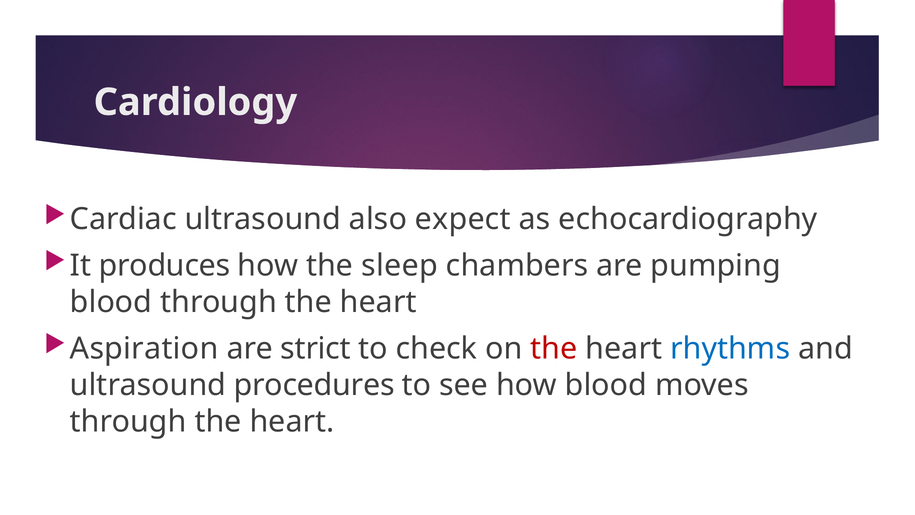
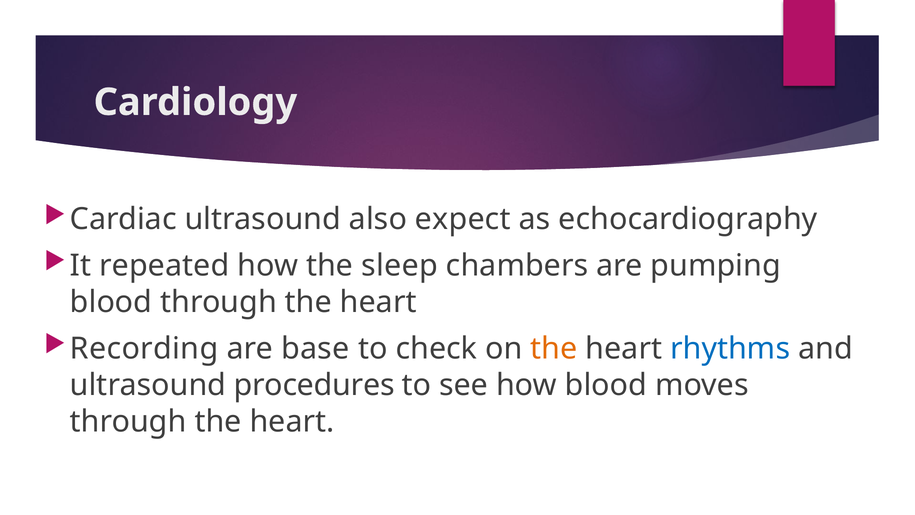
produces: produces -> repeated (164, 265)
Aspiration: Aspiration -> Recording (144, 348)
strict: strict -> base (315, 348)
the colour: red -> orange (554, 348)
